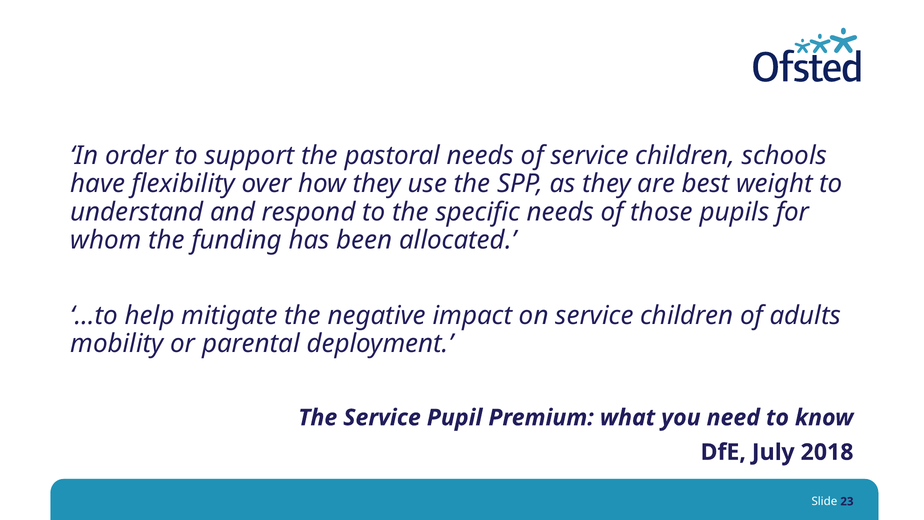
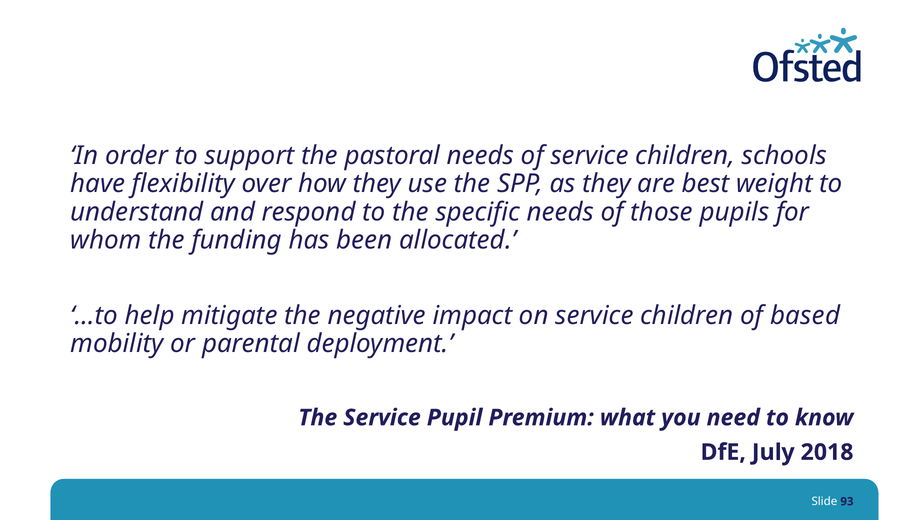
adults: adults -> based (805, 315)
23: 23 -> 93 (847, 501)
